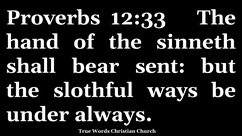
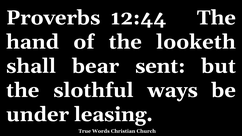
12:33: 12:33 -> 12:44 (138, 18)
sinneth: sinneth -> looketh (196, 42)
always: always -> leasing (113, 115)
